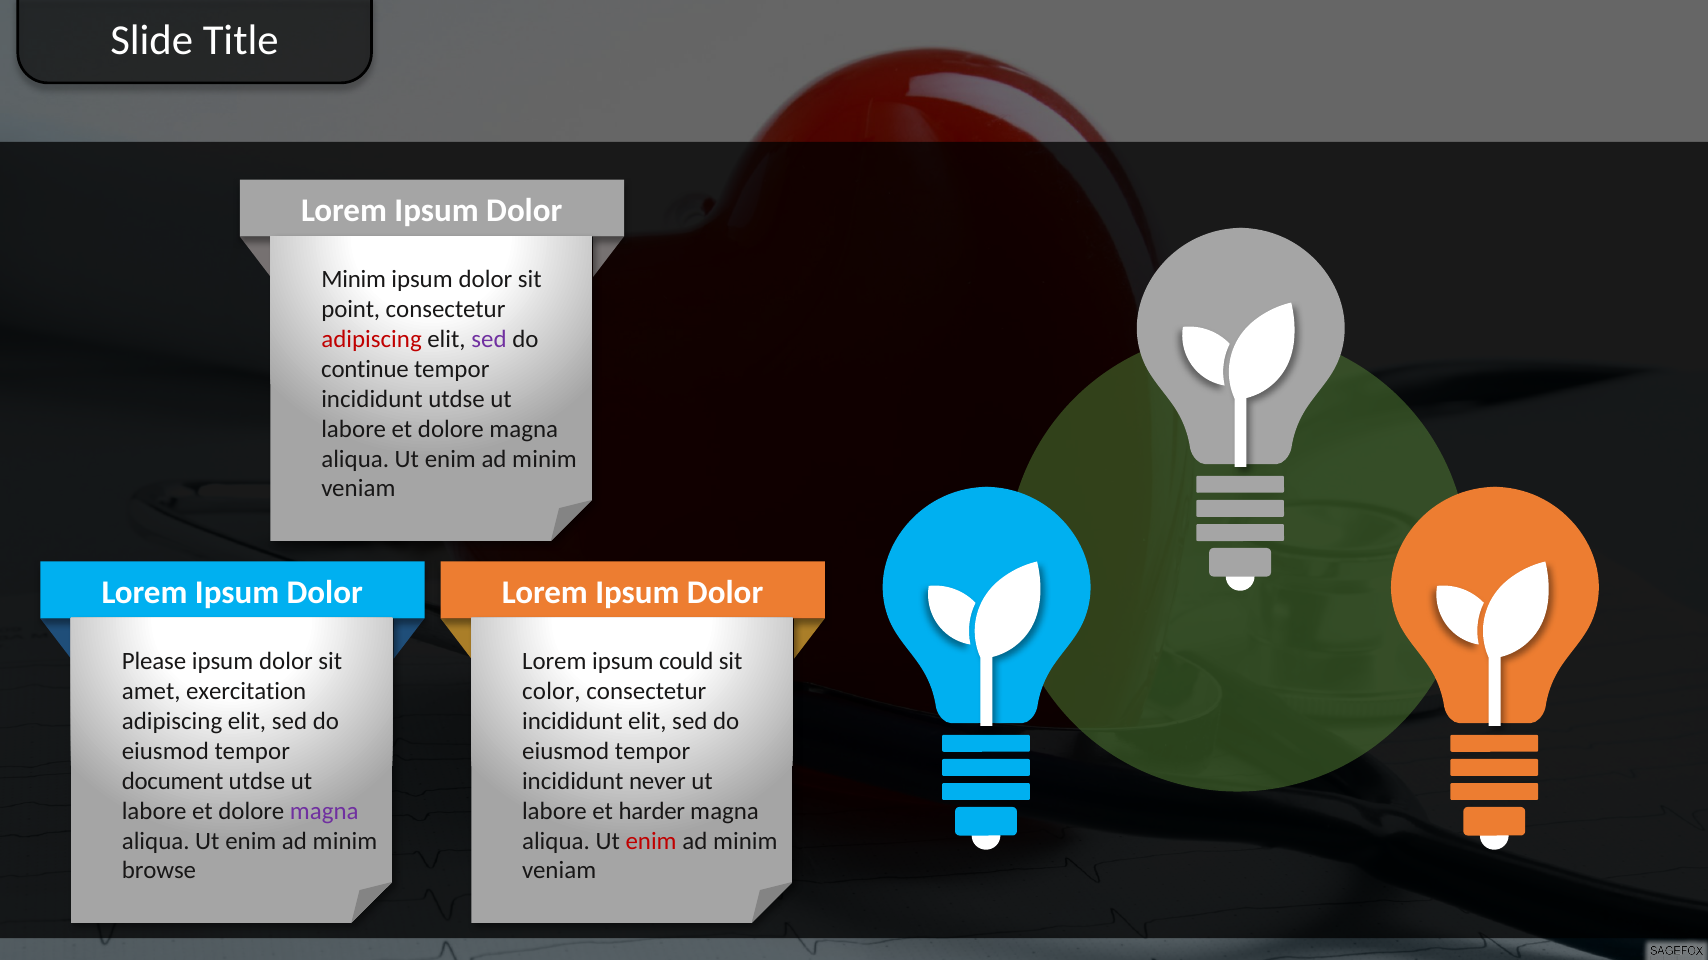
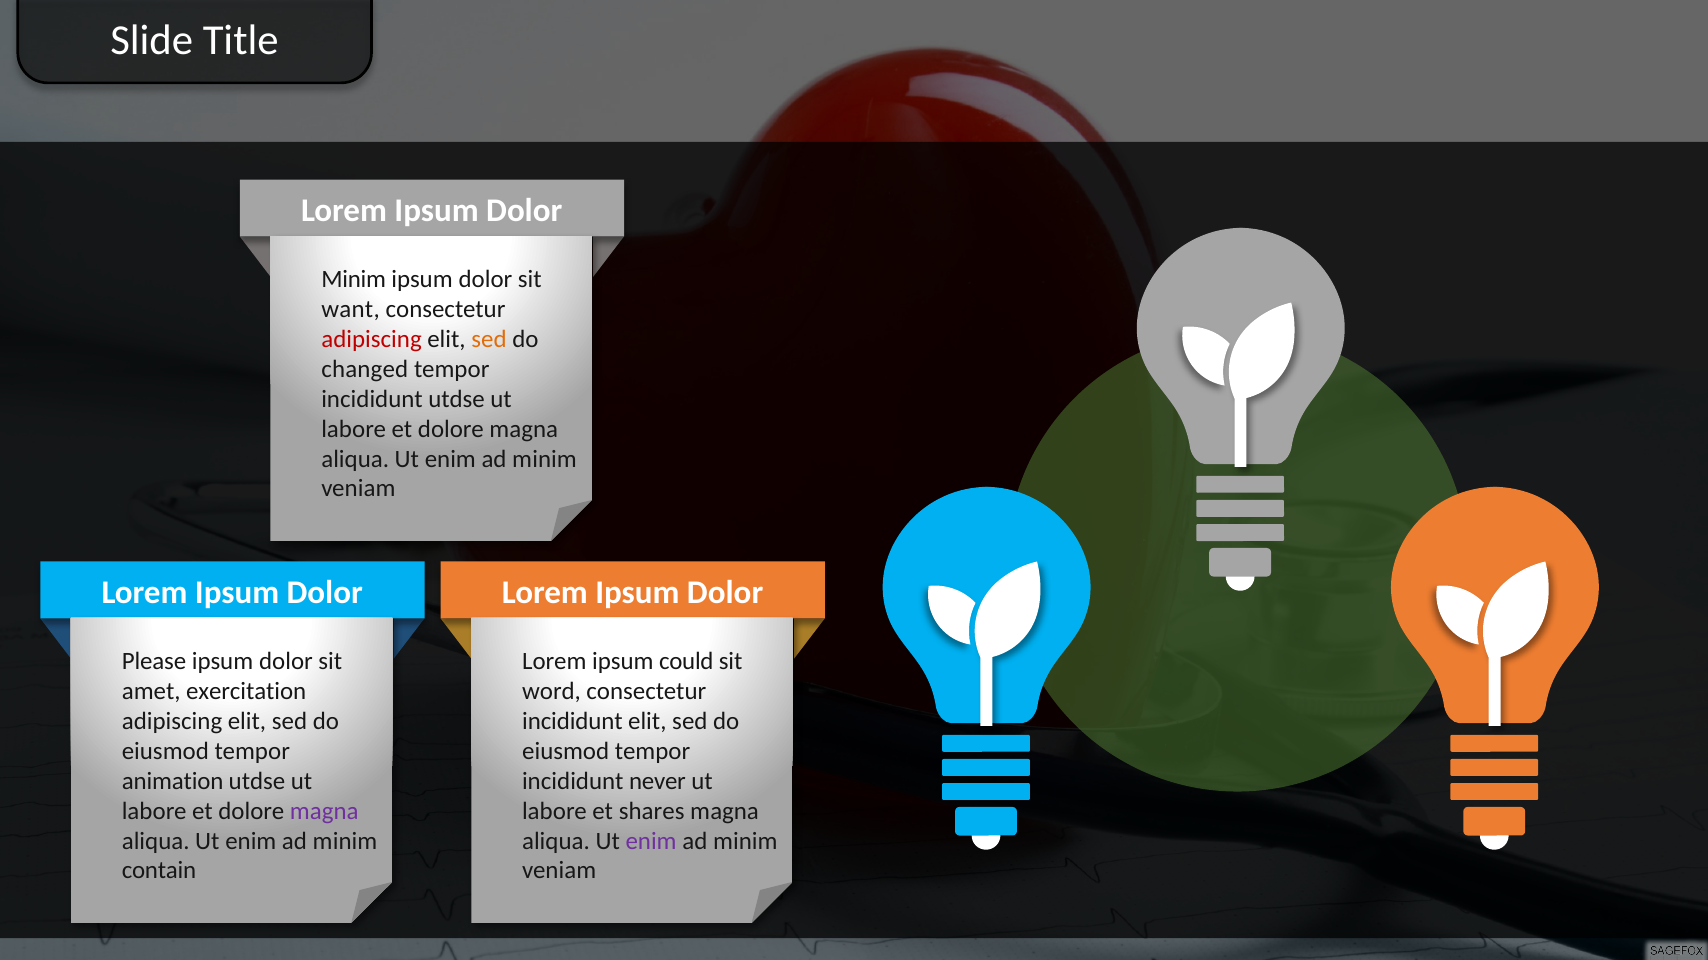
point: point -> want (351, 310)
sed colour: purple -> orange (489, 340)
continue: continue -> changed (365, 370)
color: color -> word (552, 692)
document: document -> animation (173, 782)
harder: harder -> shares (652, 812)
enim colour: red -> purple (651, 841)
browse: browse -> contain (159, 871)
